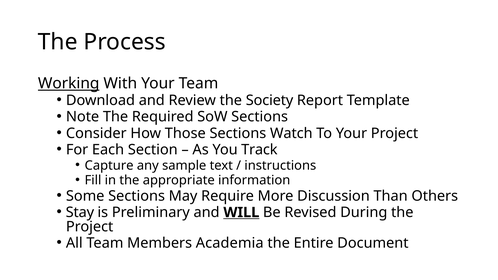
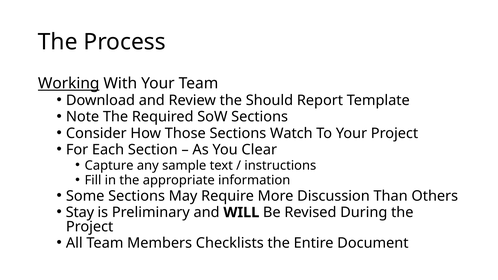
Society: Society -> Should (269, 100)
Track: Track -> Clear (259, 150)
WILL underline: present -> none (241, 213)
Academia: Academia -> Checklists (230, 243)
